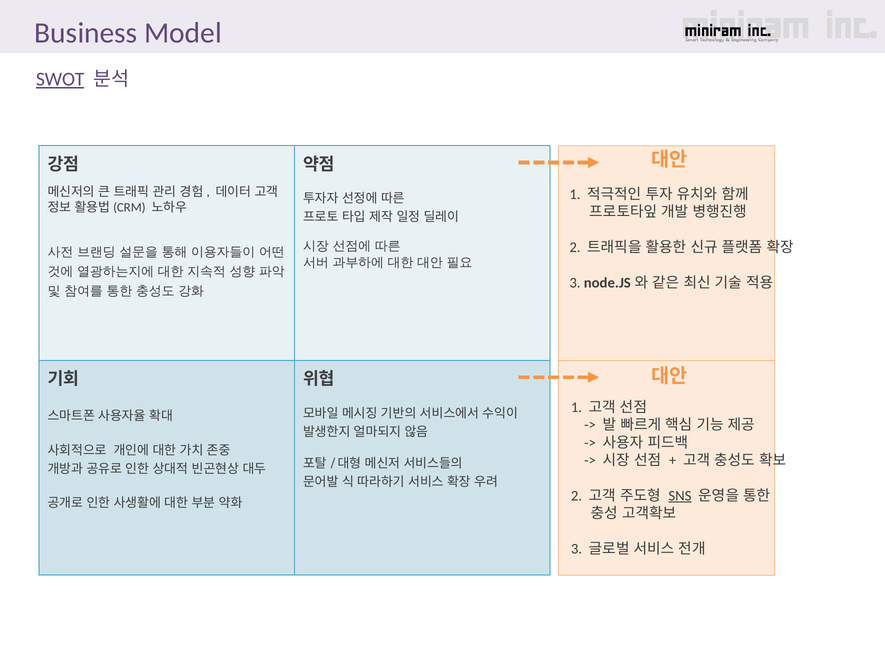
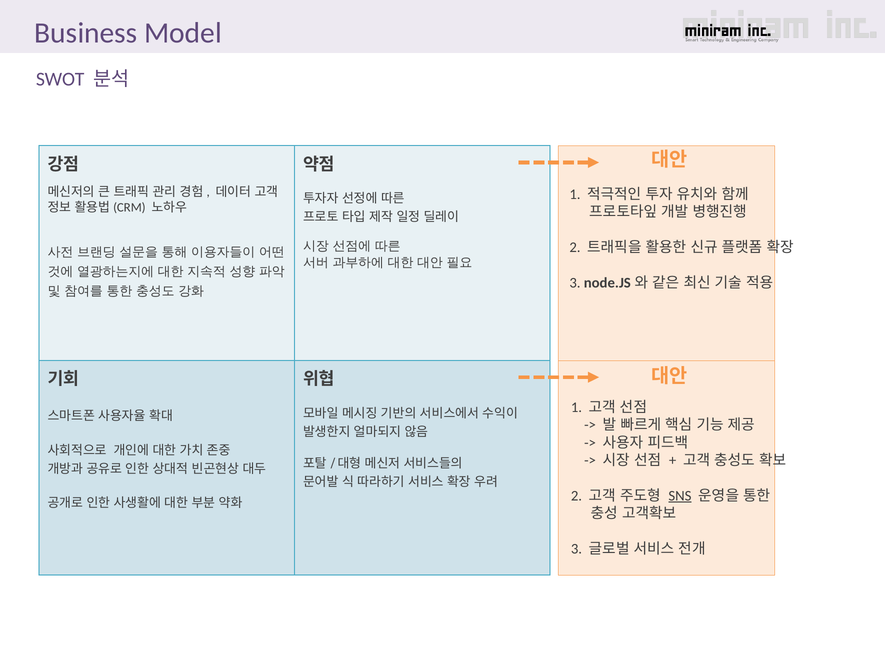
SWOT underline: present -> none (60, 79)
